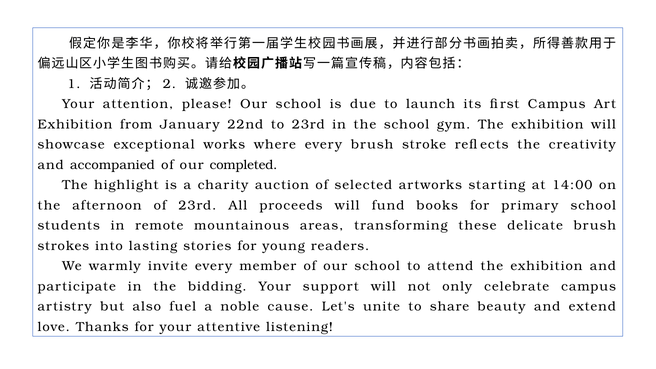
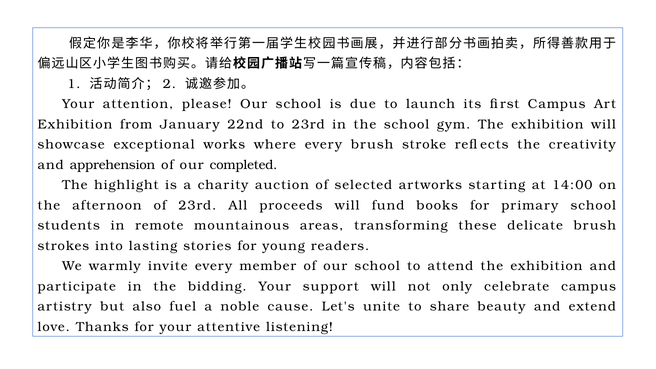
accompanied: accompanied -> apprehension (112, 165)
